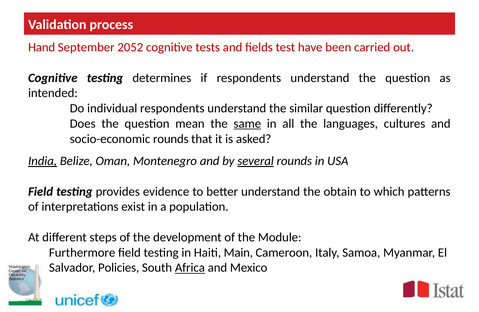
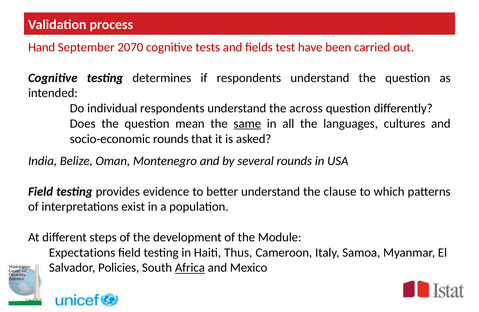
2052: 2052 -> 2070 (130, 47)
similar: similar -> across (306, 109)
India underline: present -> none (43, 161)
several underline: present -> none (256, 161)
obtain: obtain -> clause (340, 192)
Furthermore: Furthermore -> Expectations (82, 253)
Main: Main -> Thus (238, 253)
